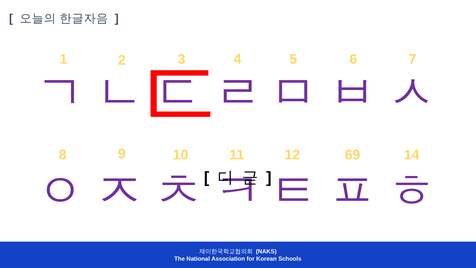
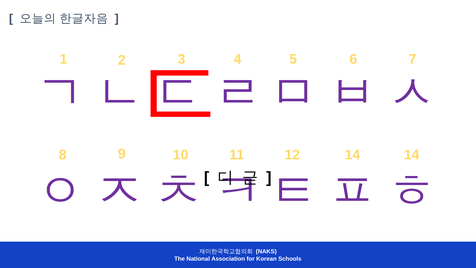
12 69: 69 -> 14 (352, 155)
